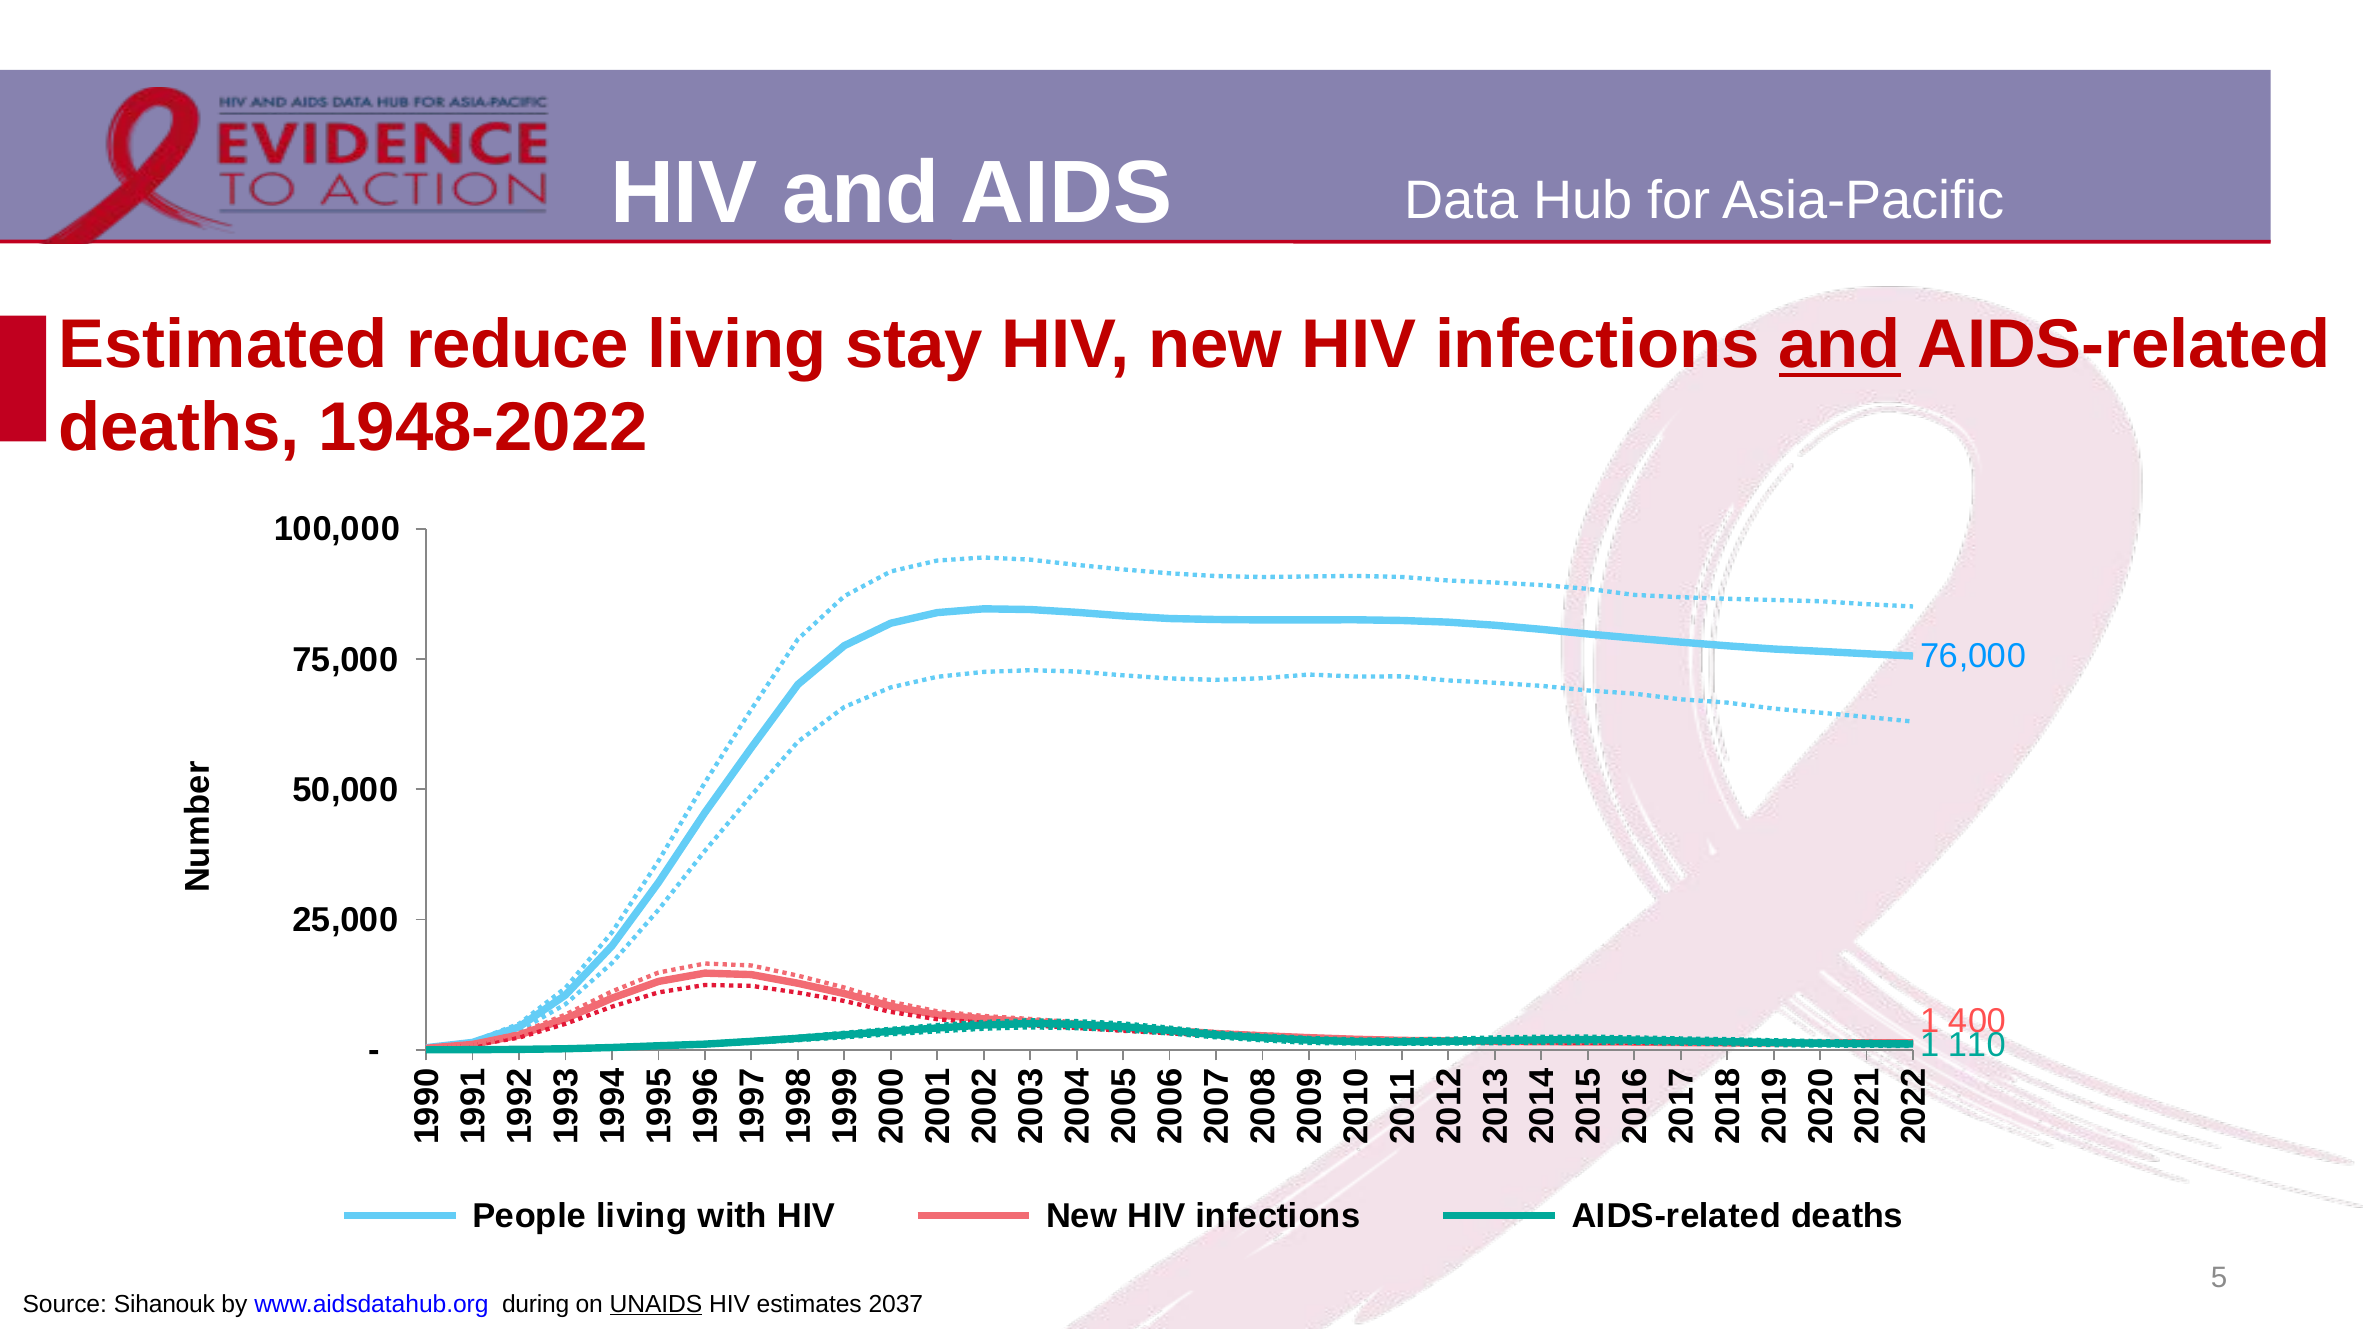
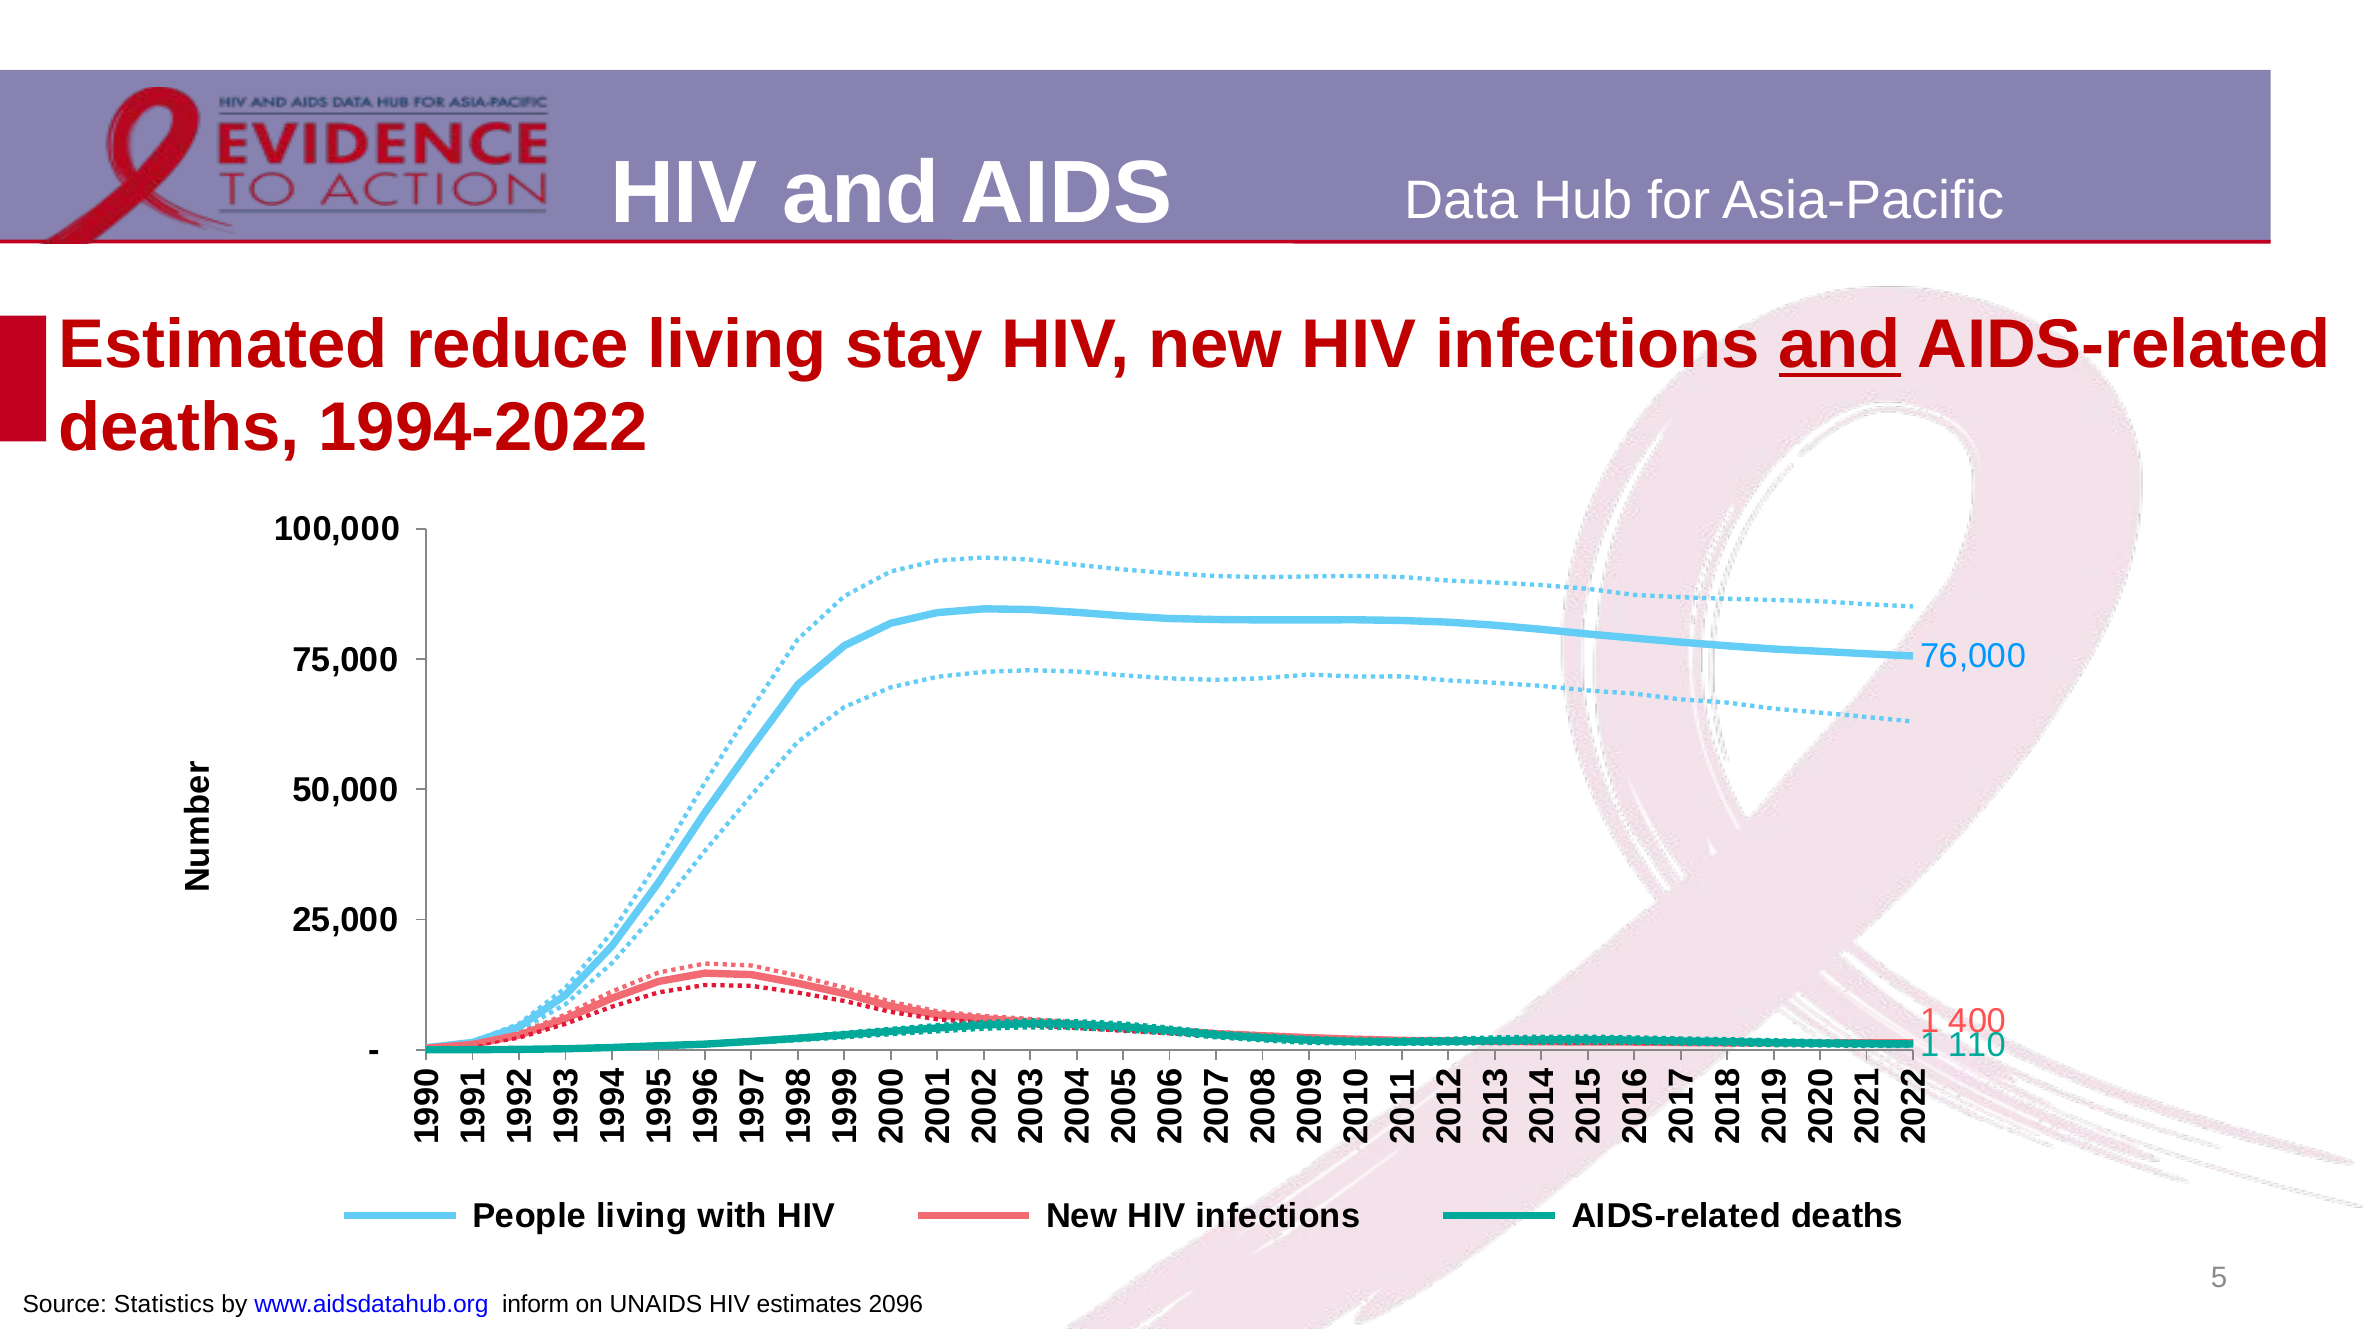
1948-2022: 1948-2022 -> 1994-2022 (483, 428)
Sihanouk: Sihanouk -> Statistics (164, 1304)
during: during -> inform (536, 1304)
UNAIDS underline: present -> none (656, 1304)
2037: 2037 -> 2096 (896, 1304)
